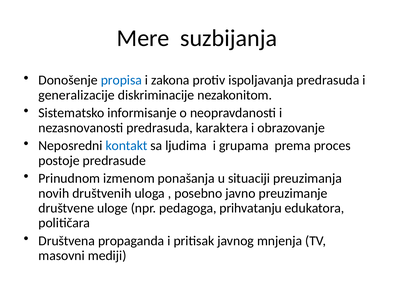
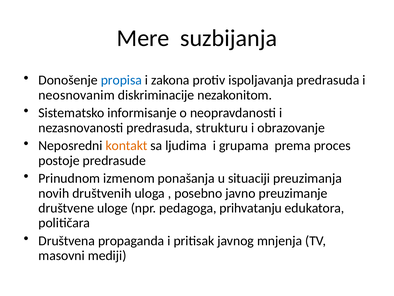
generalizacije: generalizacije -> neosnovanim (77, 95)
karaktera: karaktera -> strukturu (222, 128)
kontakt colour: blue -> orange (127, 145)
